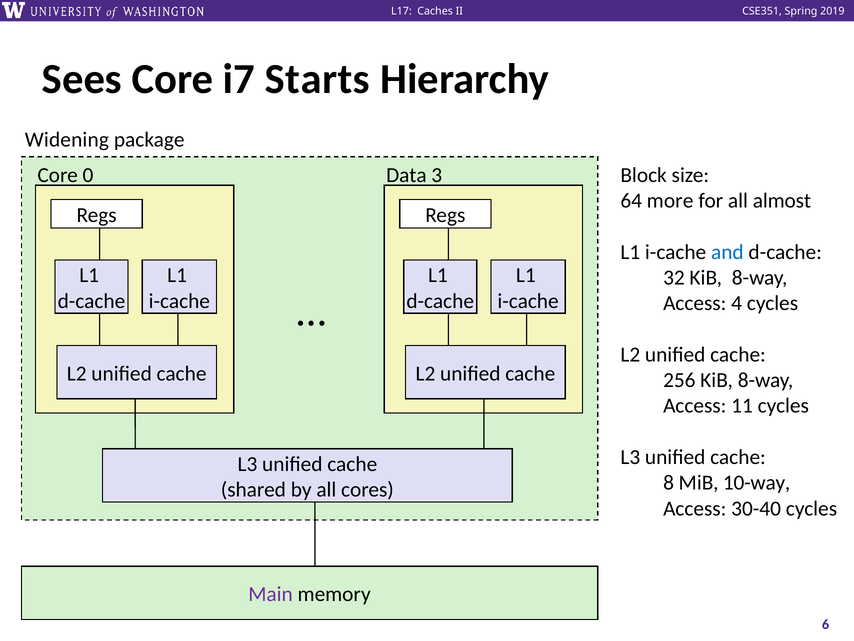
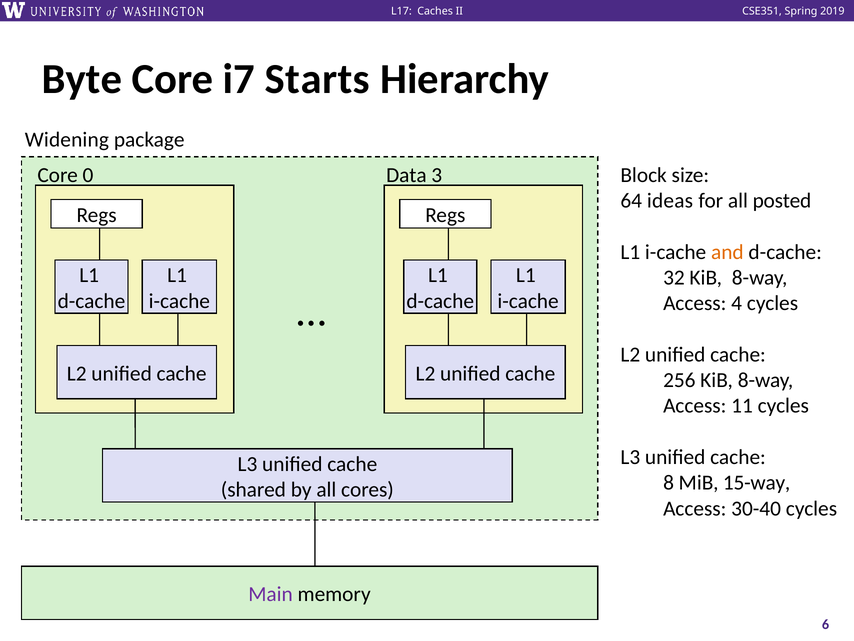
Sees: Sees -> Byte (82, 79)
more: more -> ideas (670, 201)
almost: almost -> posted (782, 201)
and colour: blue -> orange (727, 252)
10-way: 10-way -> 15-way (757, 482)
